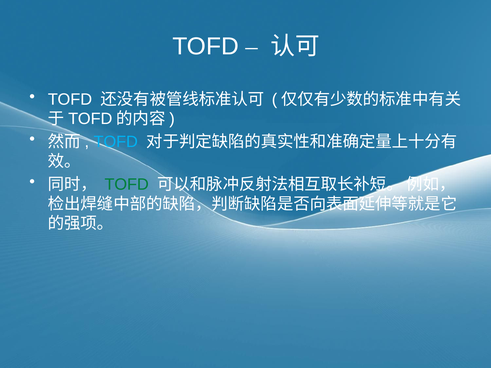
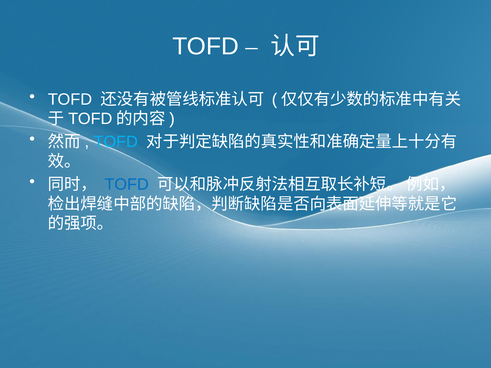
TOFD colour: green -> blue (127, 184)
